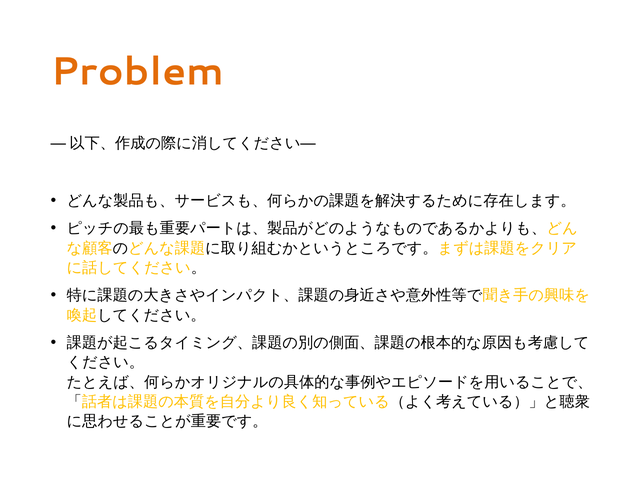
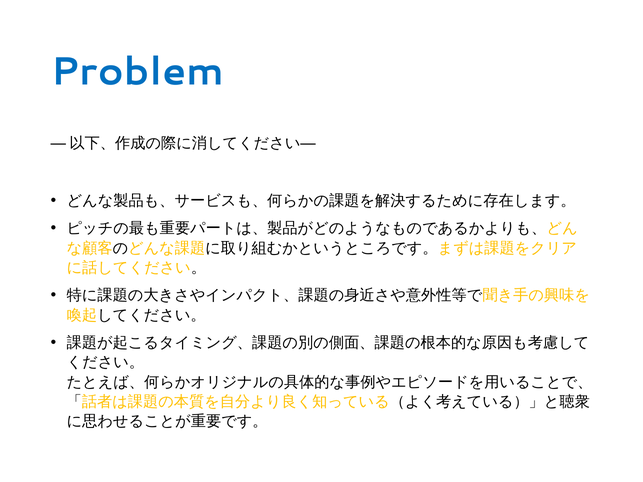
Problem colour: orange -> blue (137, 72)
